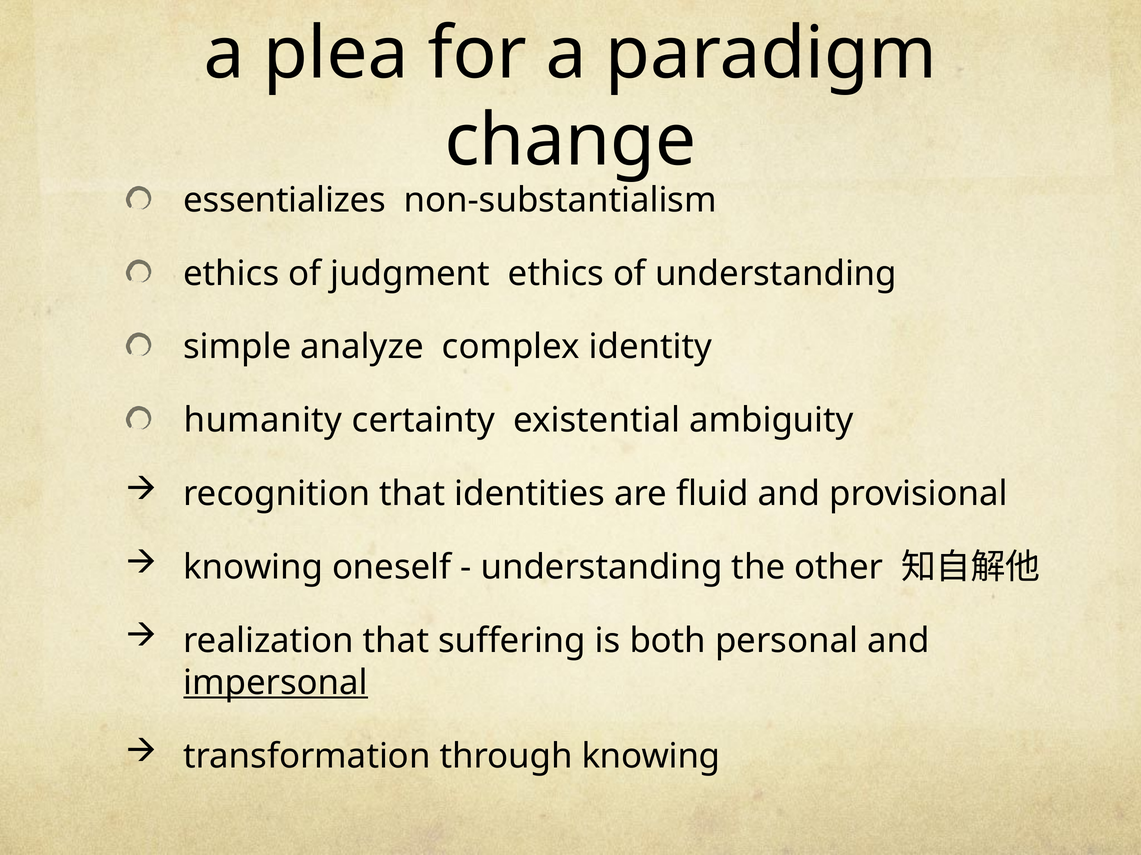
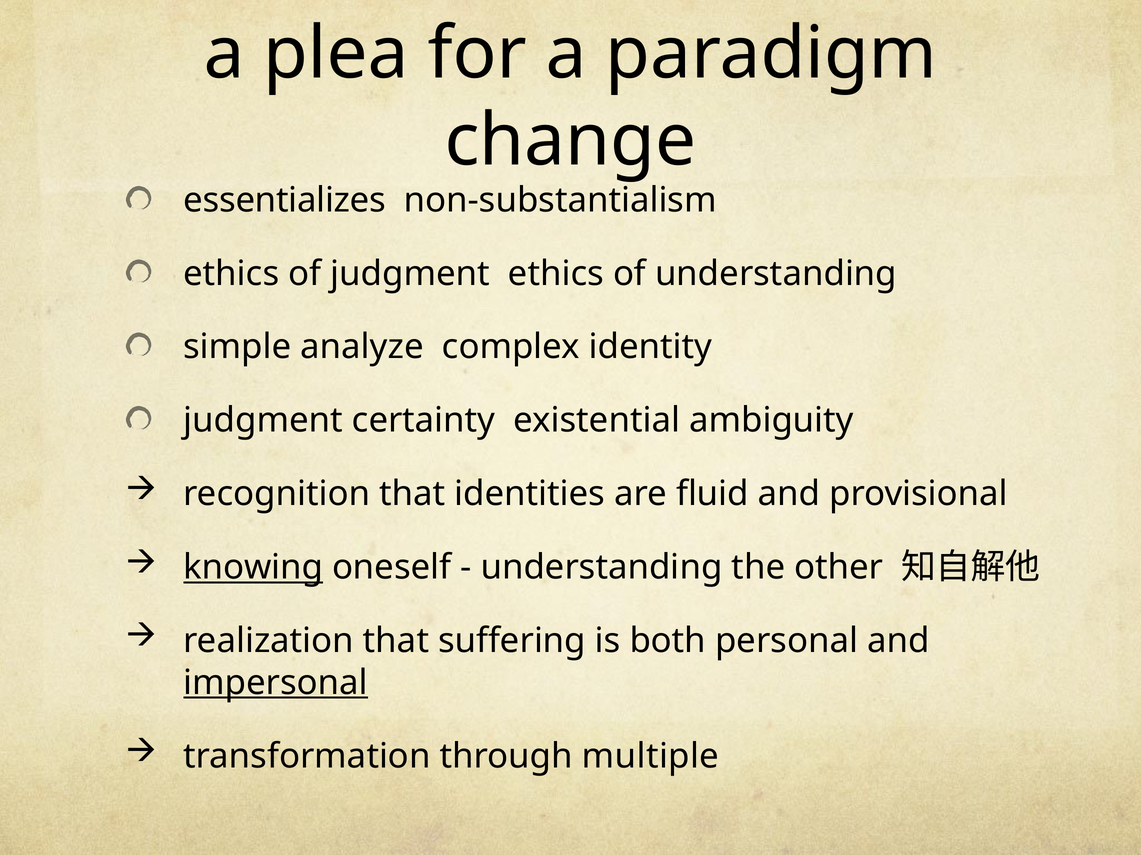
humanity: humanity -> judgment (263, 421)
knowing underline: none -> present (253, 568)
through knowing: knowing -> multiple (651, 757)
